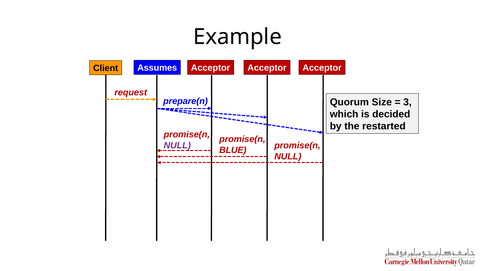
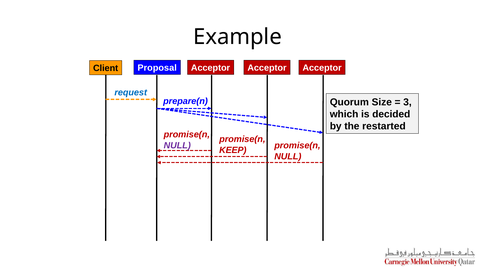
Assumes: Assumes -> Proposal (157, 68)
request colour: red -> blue (131, 93)
BLUE: BLUE -> KEEP (233, 150)
